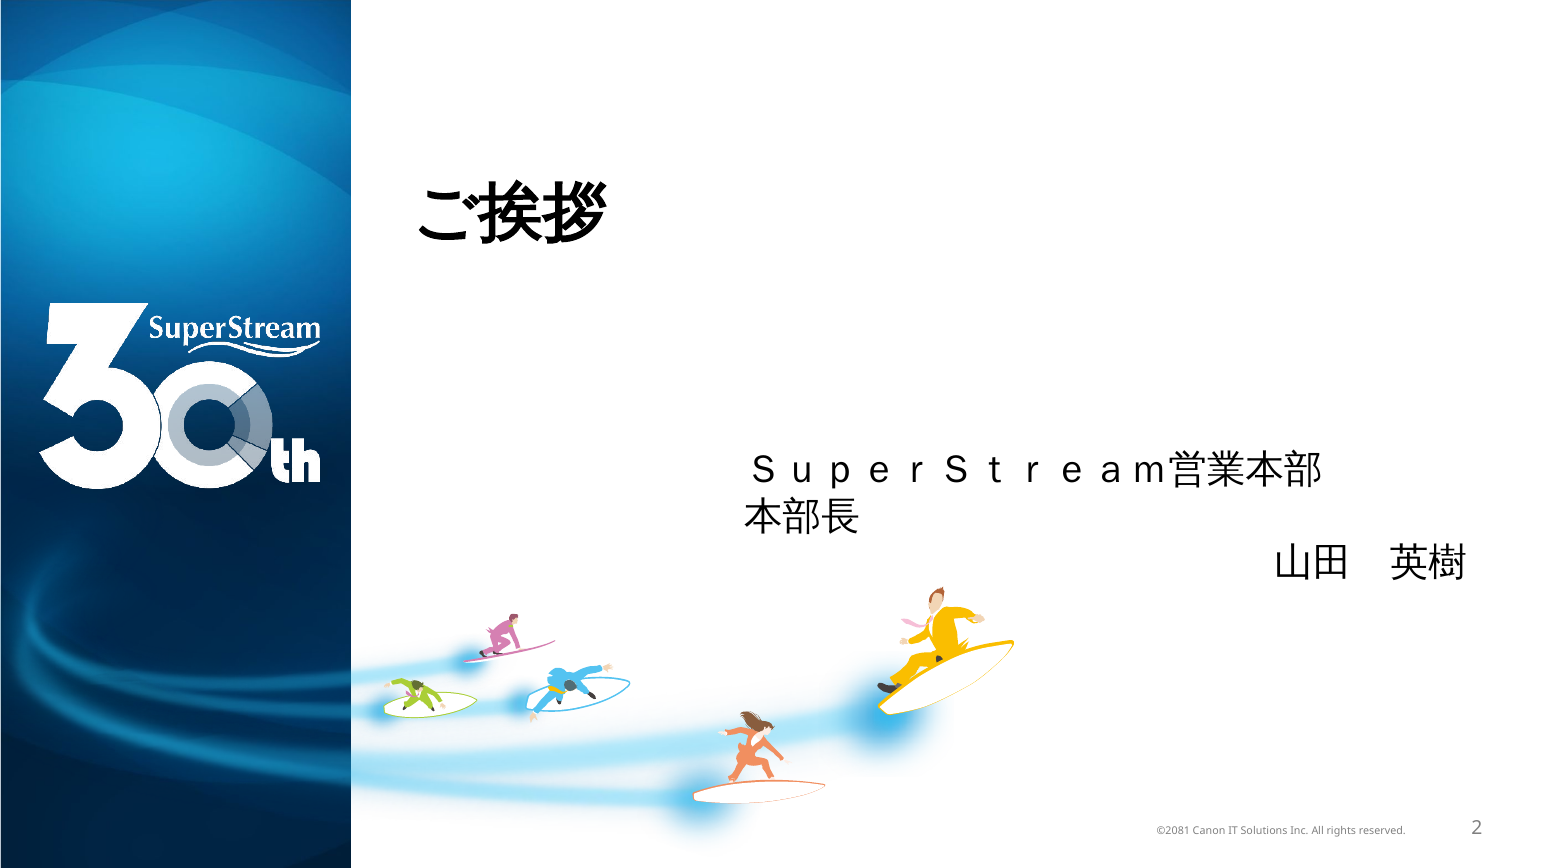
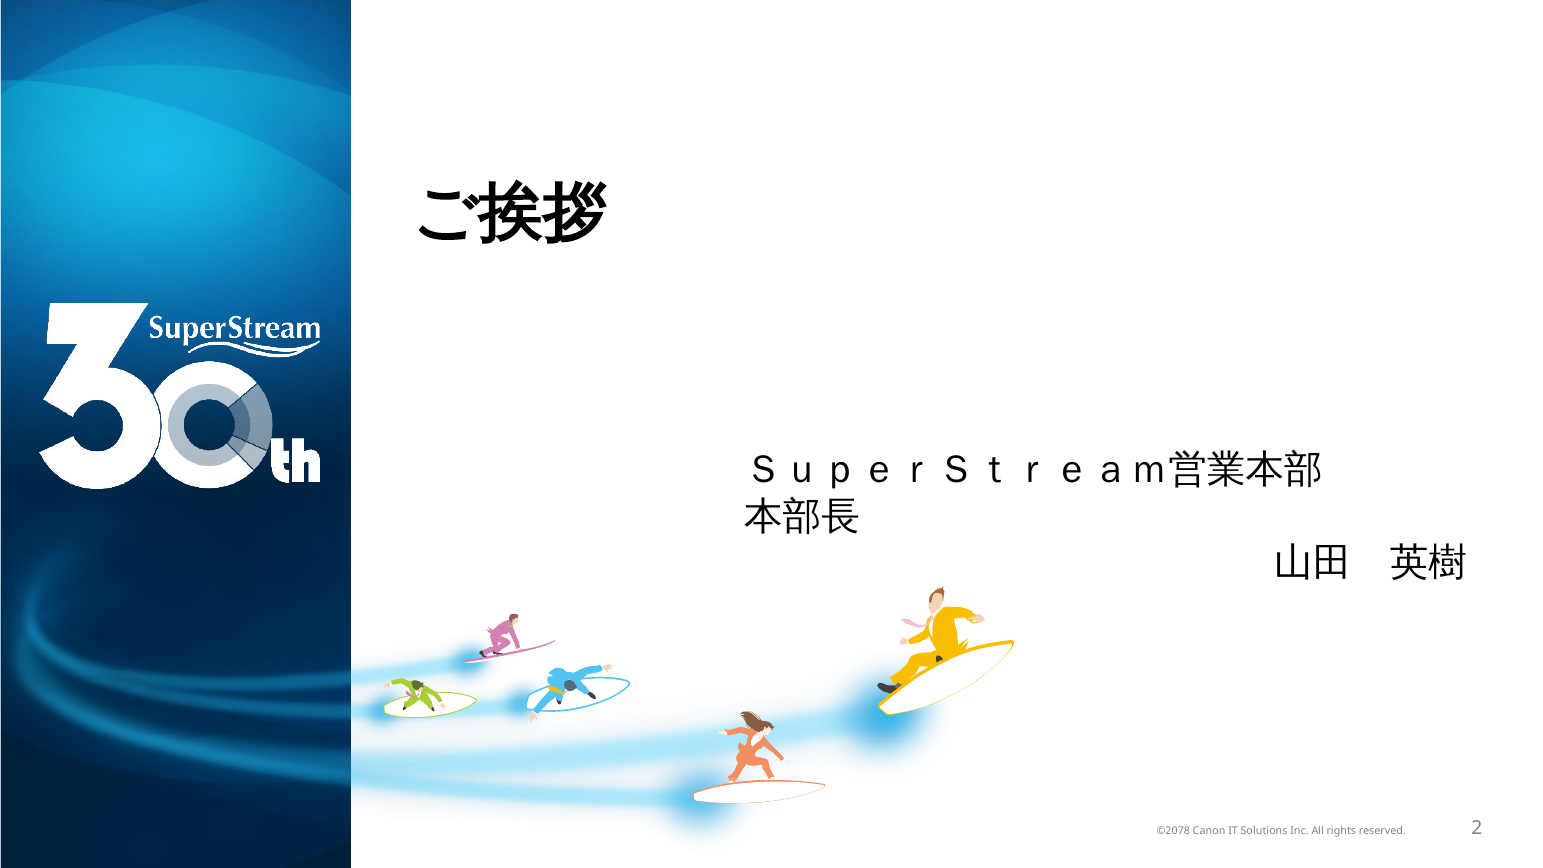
©2081: ©2081 -> ©2078 (1173, 831)
